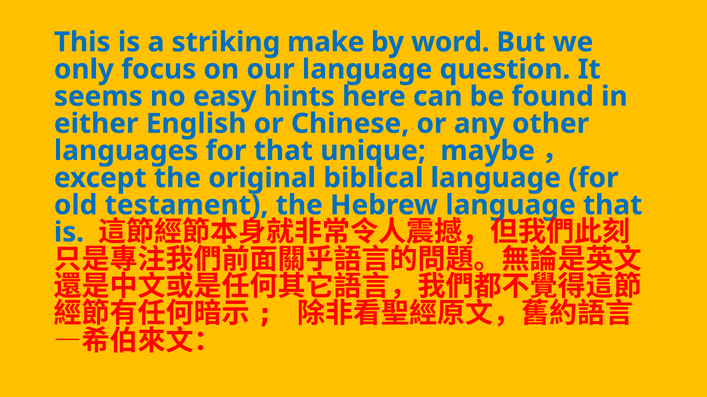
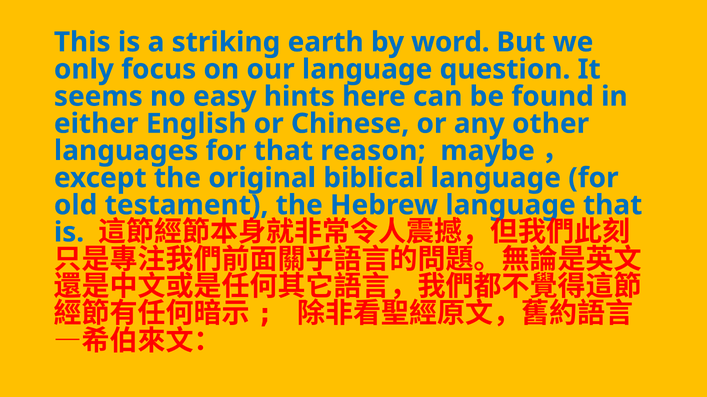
make: make -> earth (326, 42)
unique: unique -> reason (373, 151)
